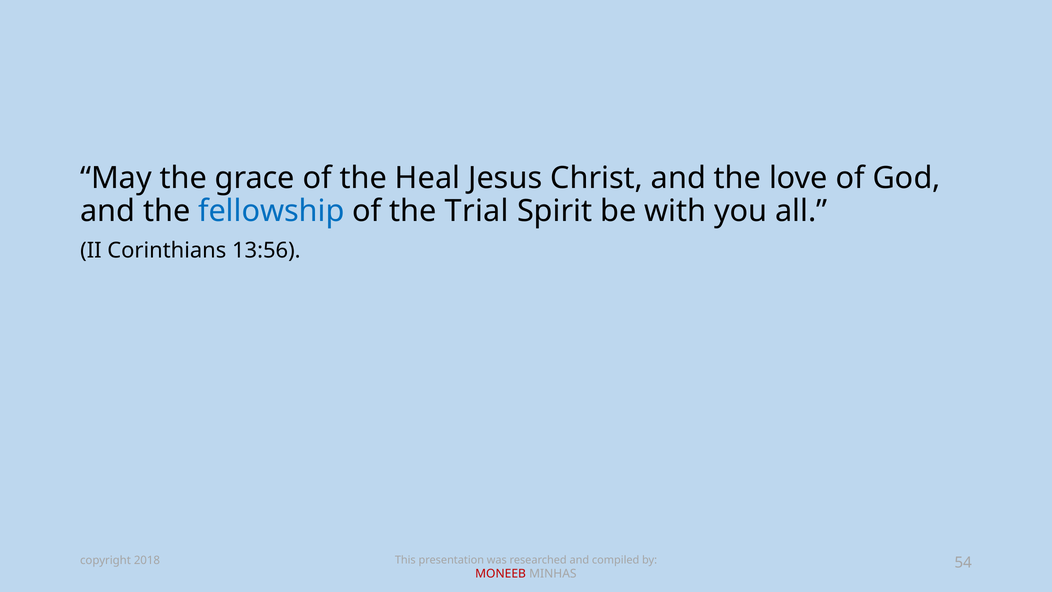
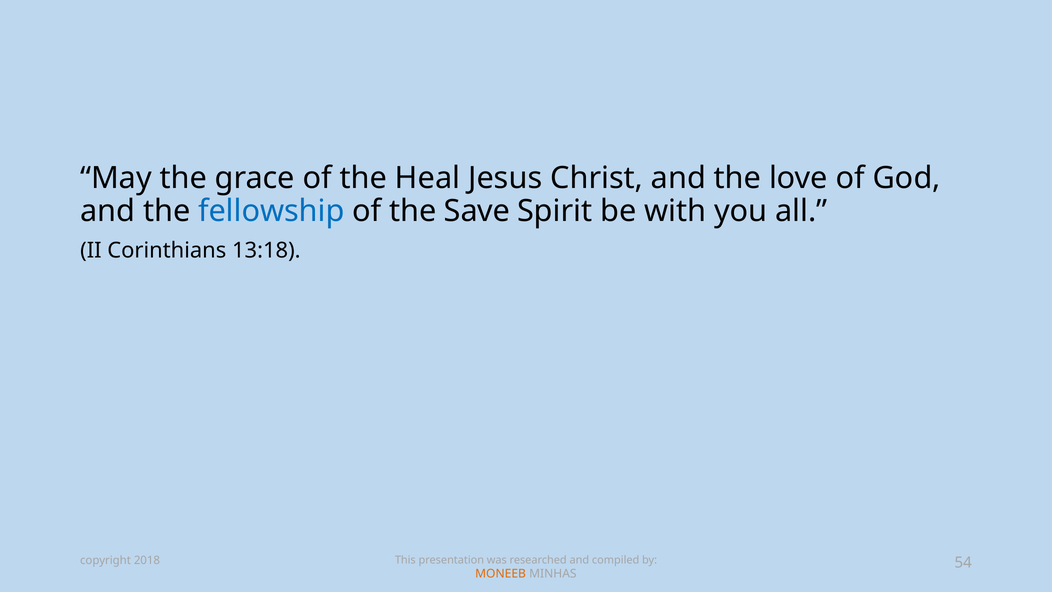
Trial: Trial -> Save (477, 211)
13:56: 13:56 -> 13:18 (266, 250)
MONEEB colour: red -> orange (501, 574)
